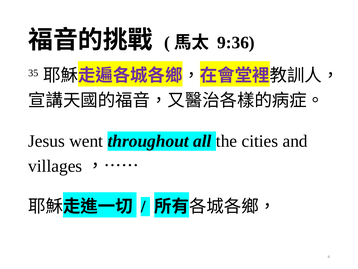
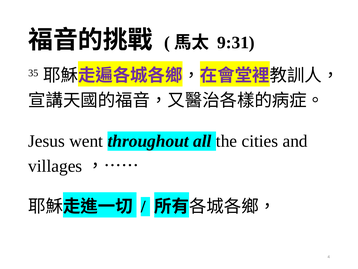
9:36: 9:36 -> 9:31 (236, 43)
